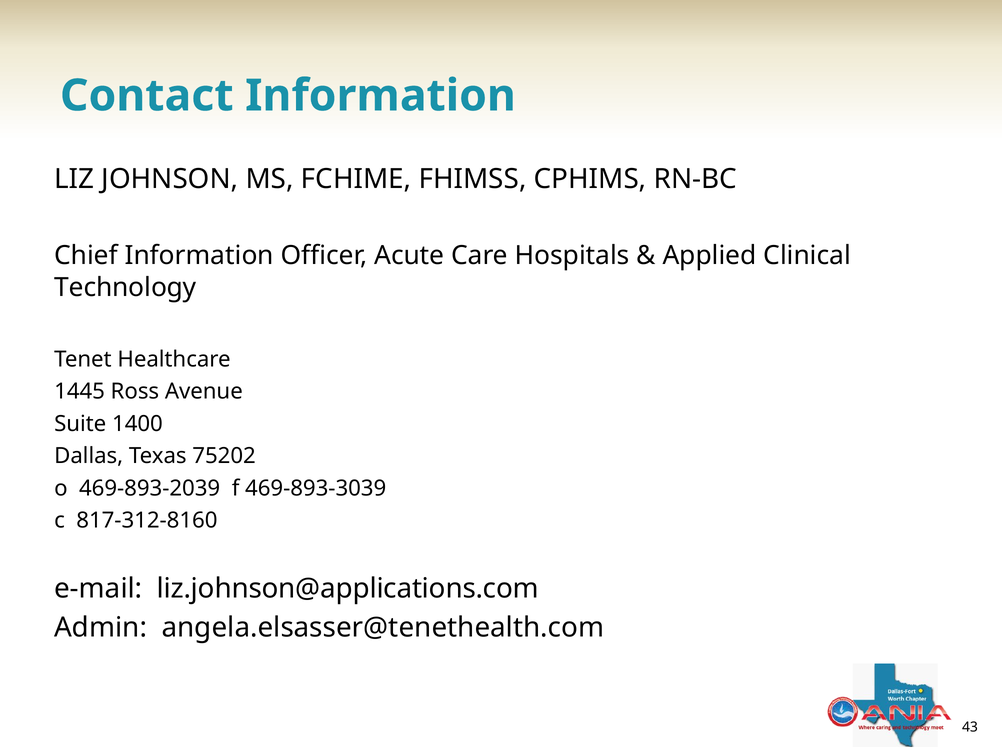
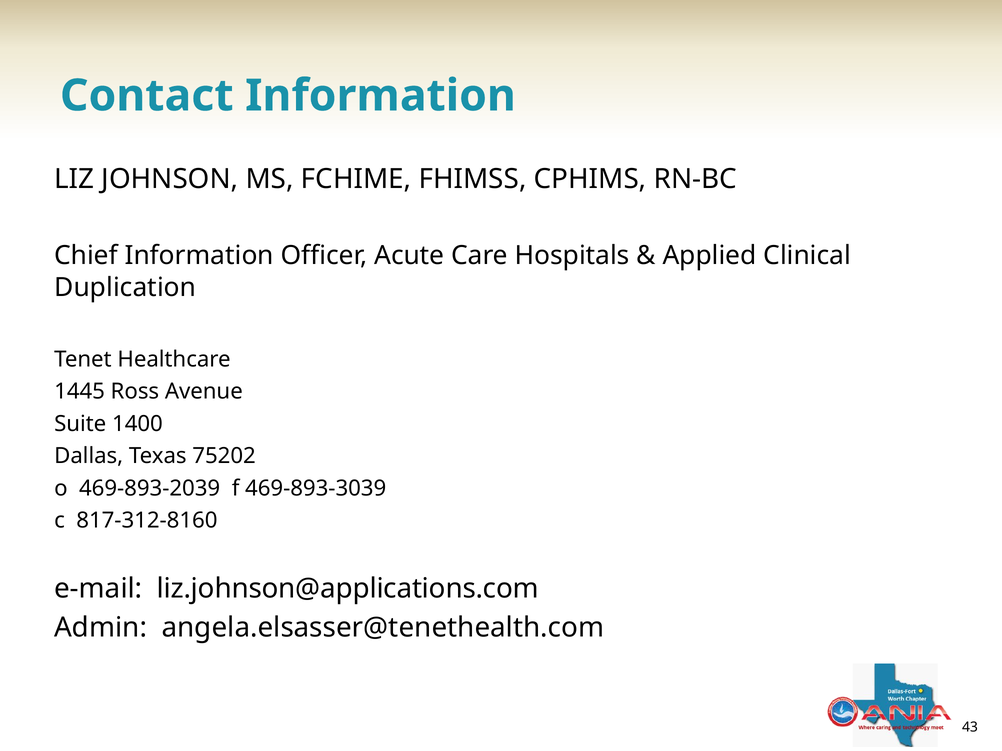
Technology: Technology -> Duplication (125, 288)
